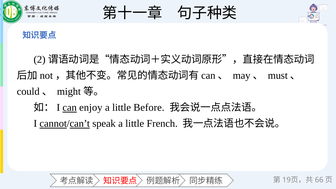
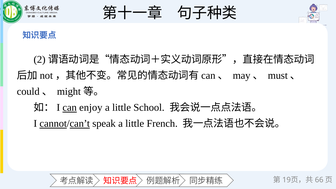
Before: Before -> School (149, 108)
